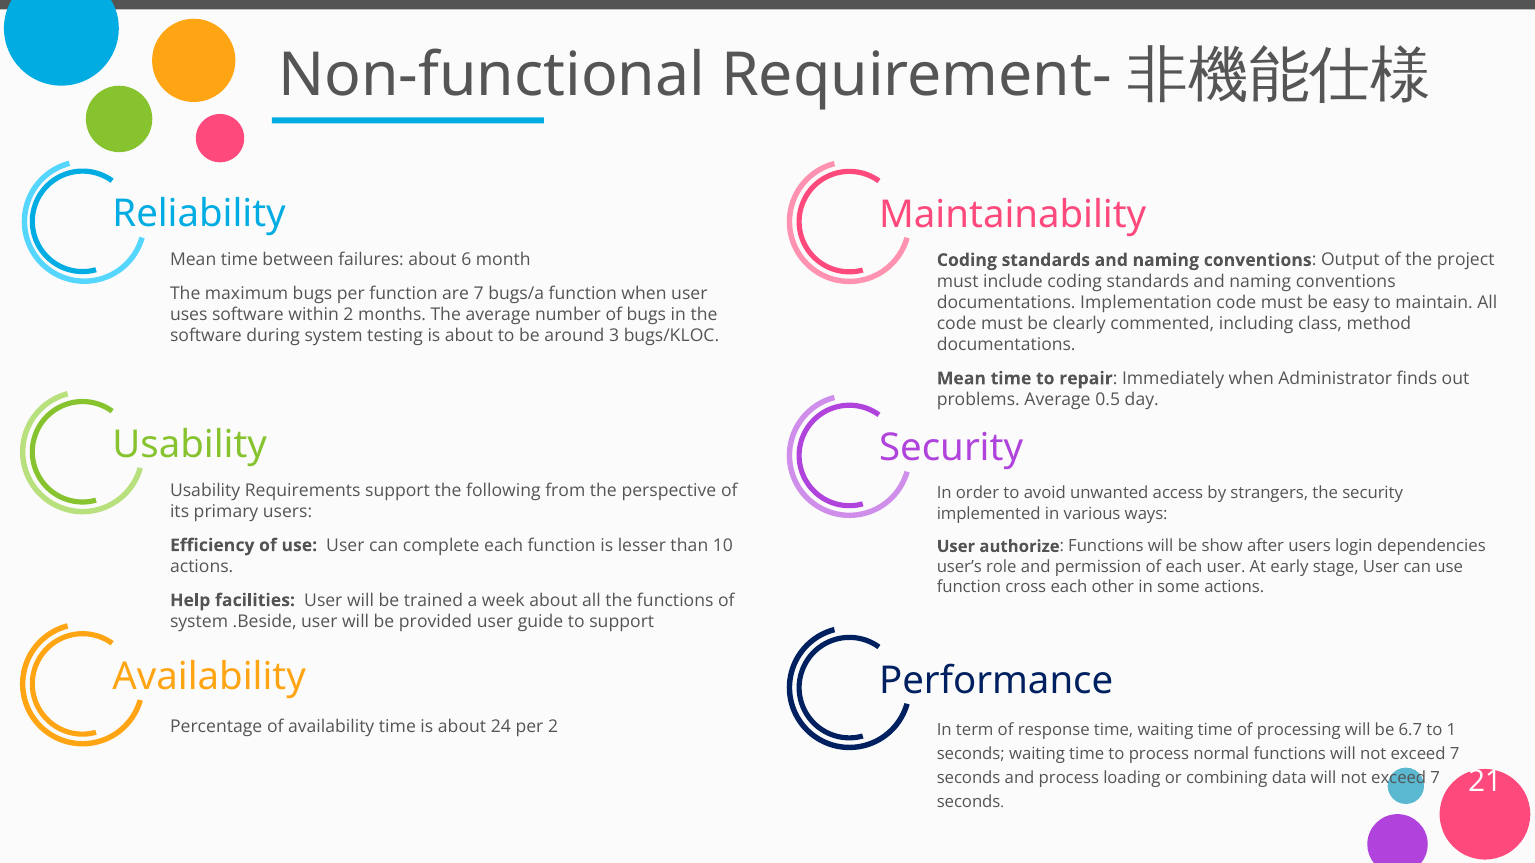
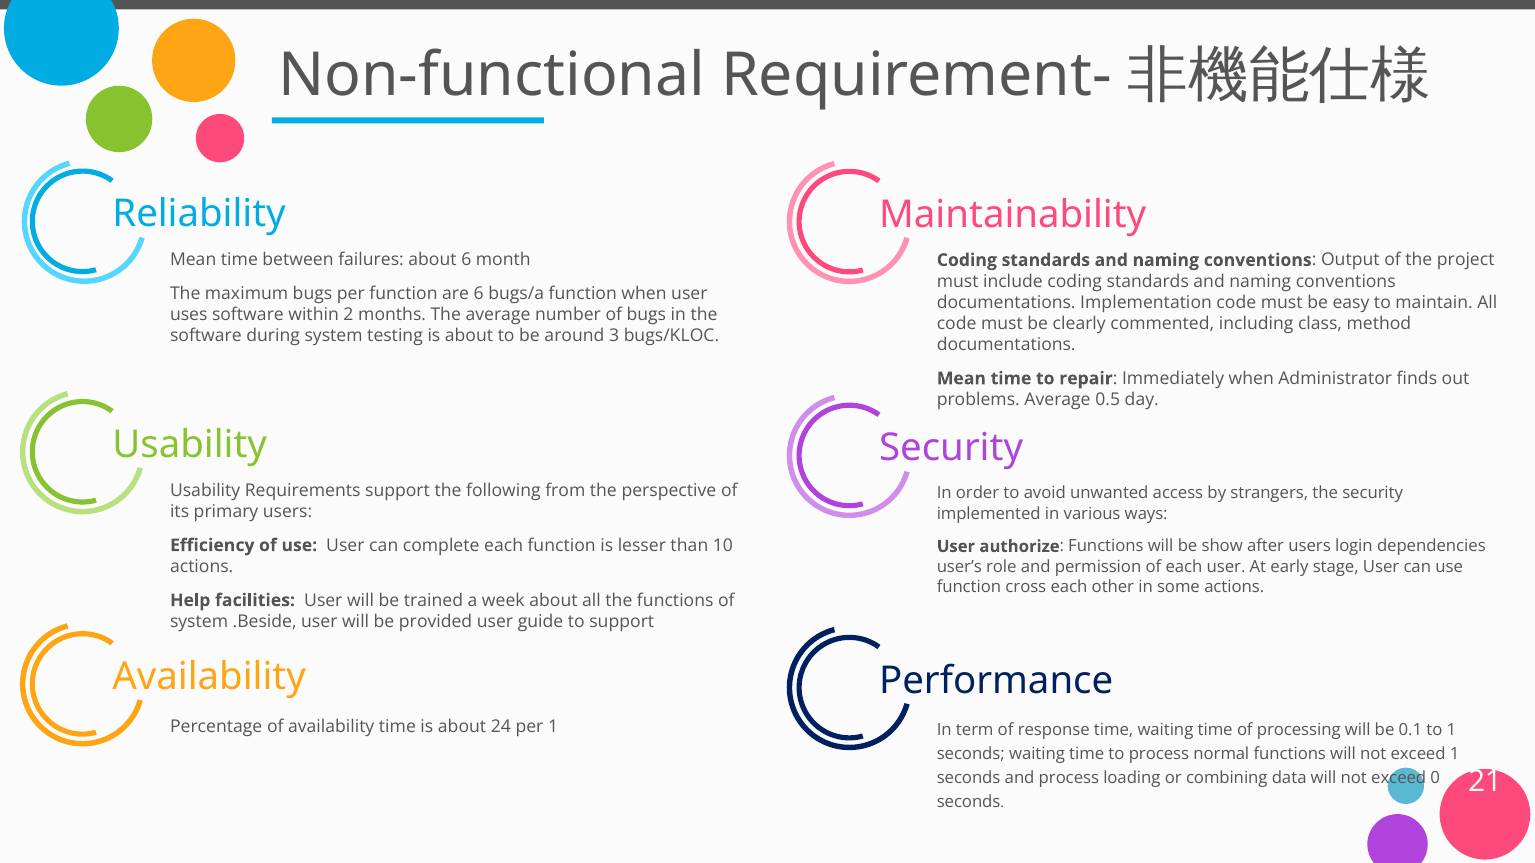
are 7: 7 -> 6 (479, 294)
per 2: 2 -> 1 (553, 727)
6.7: 6.7 -> 0.1 (1410, 730)
7: 7 -> 1 (1455, 754)
7: 7 -> 0 (1435, 778)
